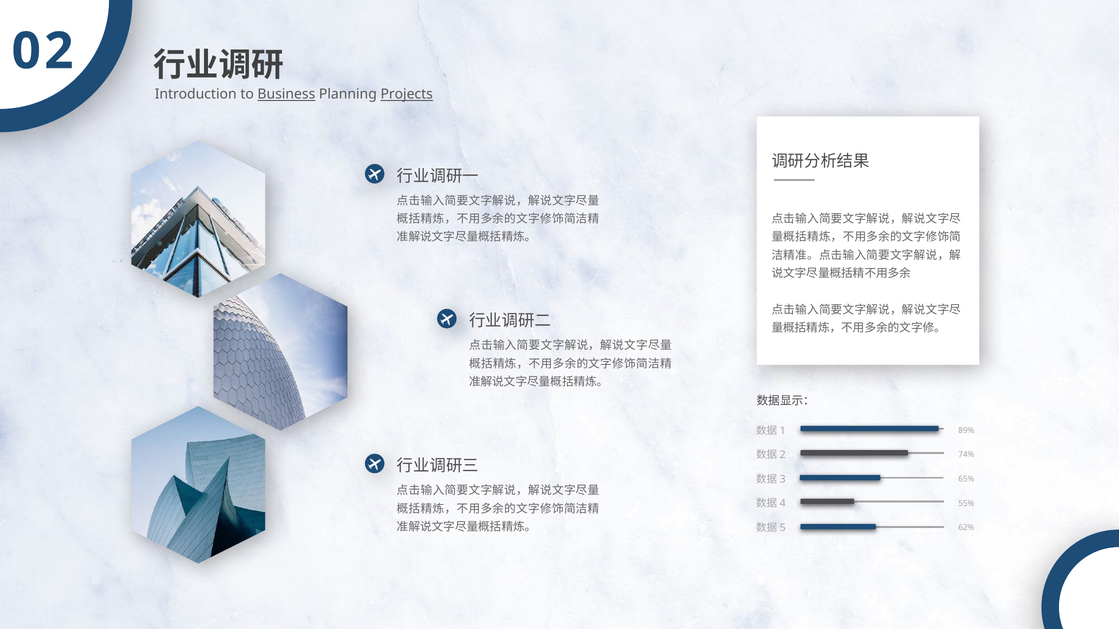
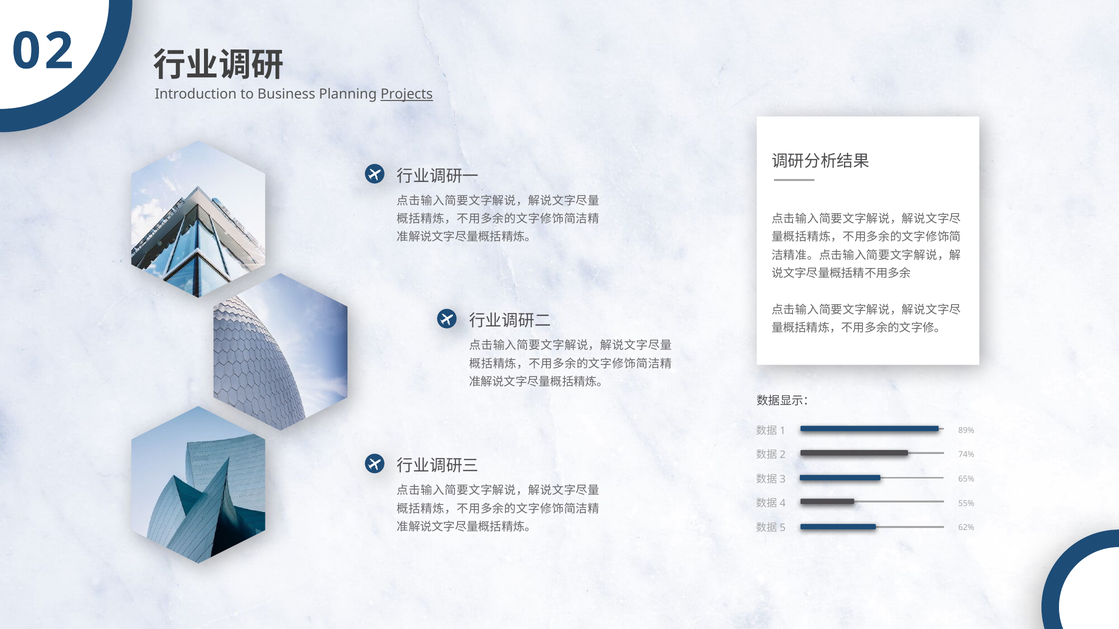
Business underline: present -> none (286, 94)
